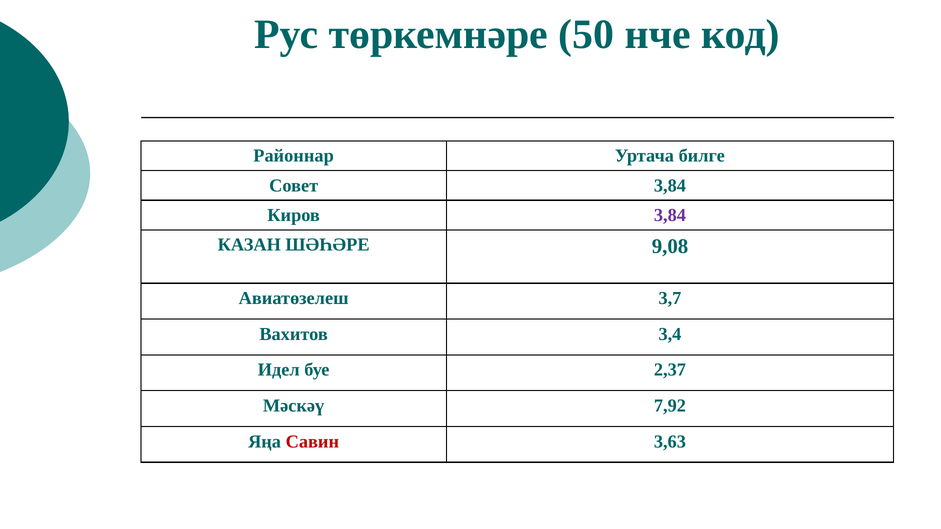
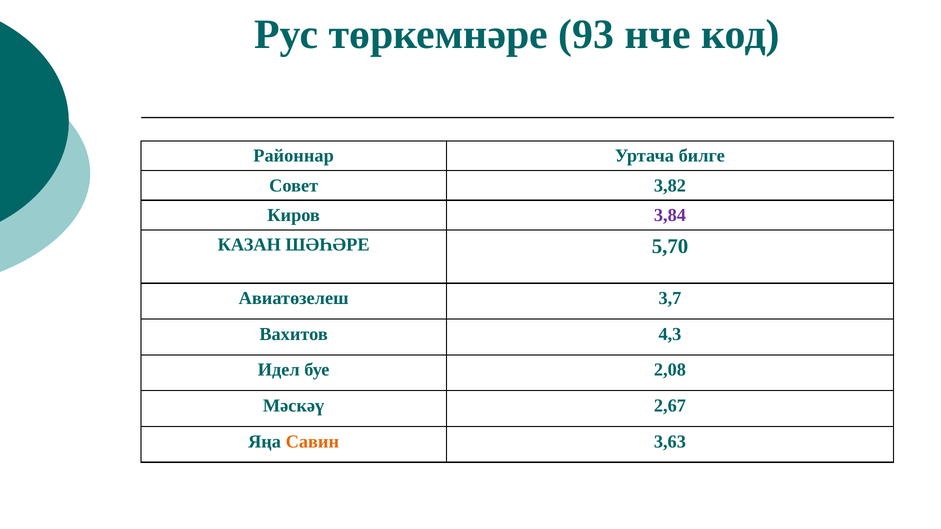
50: 50 -> 93 (586, 34)
Совет 3,84: 3,84 -> 3,82 (670, 186)
9,08: 9,08 -> 5,70 (670, 247)
3,4: 3,4 -> 4,3 (670, 334)
2,37: 2,37 -> 2,08 (670, 370)
7,92: 7,92 -> 2,67 (670, 406)
Савин colour: red -> orange (312, 442)
